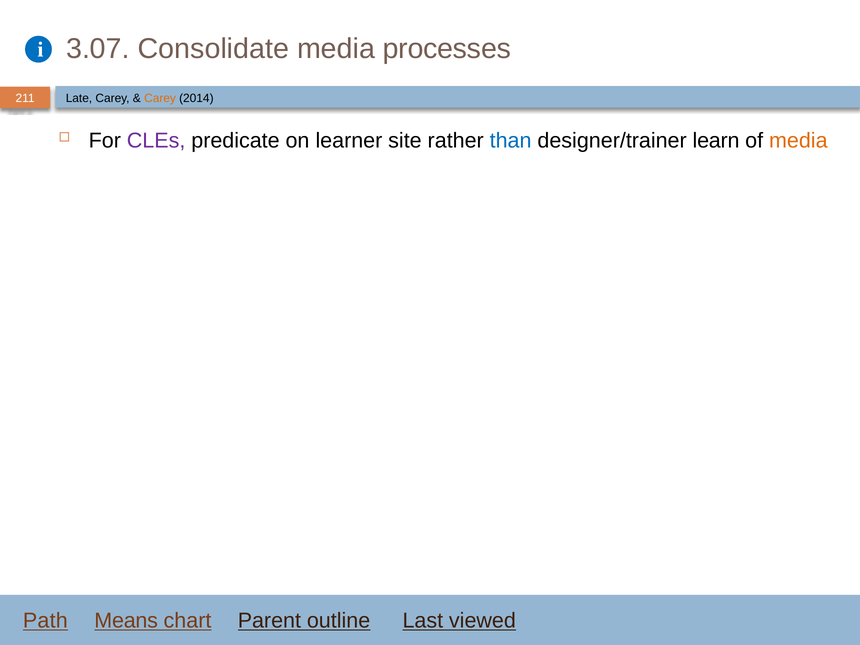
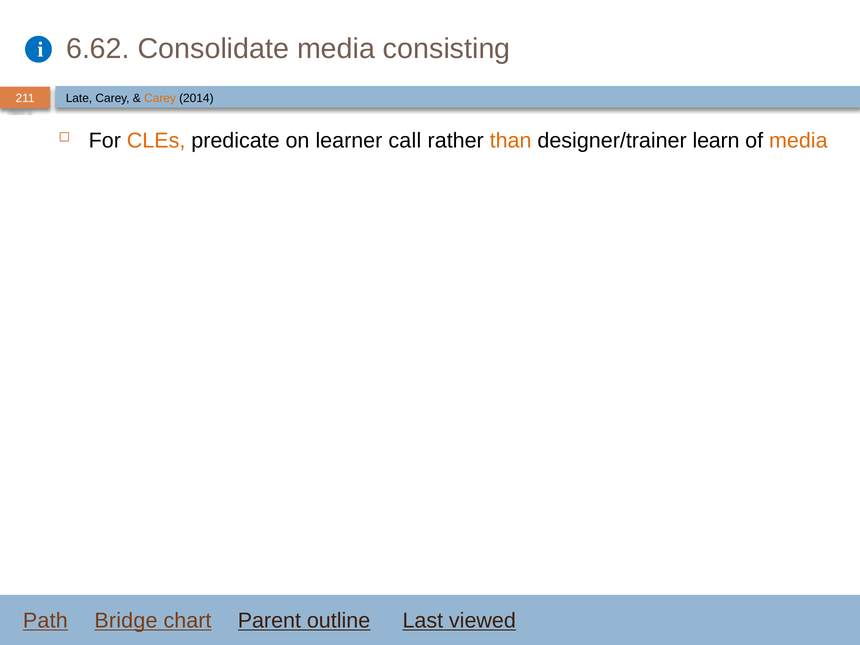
3.07: 3.07 -> 6.62 (98, 49)
processes: processes -> consisting (447, 49)
CLEs colour: purple -> orange (156, 140)
site: site -> call (405, 140)
than colour: blue -> orange (511, 140)
Means: Means -> Bridge (126, 621)
